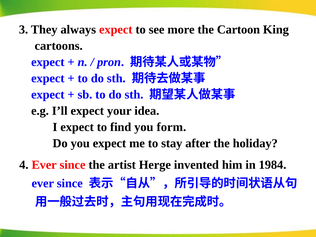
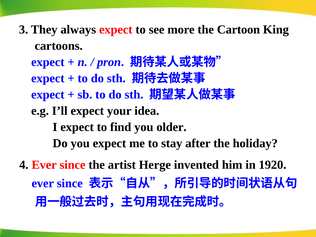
form: form -> older (172, 127)
1984: 1984 -> 1920 (273, 165)
